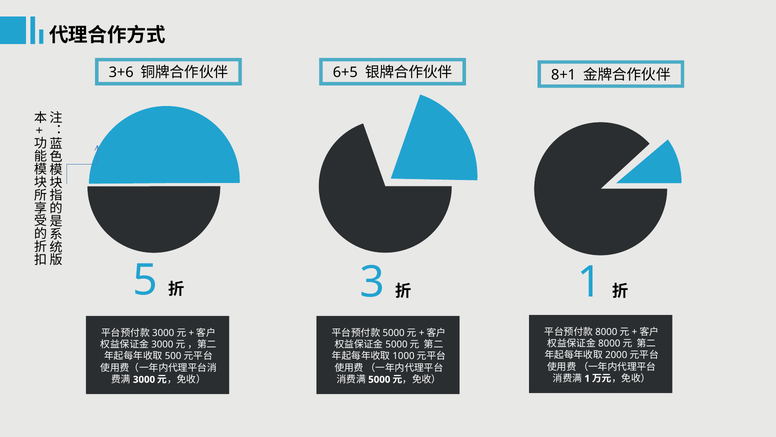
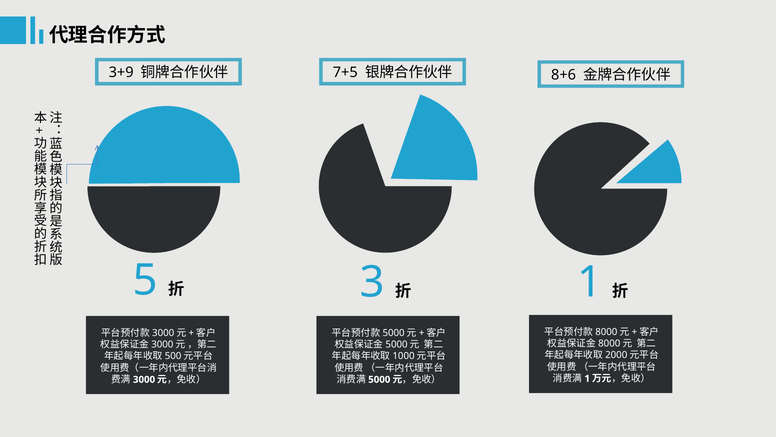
3+6: 3+6 -> 3+9 (121, 73)
6+5: 6+5 -> 7+5 (345, 73)
8+1: 8+1 -> 8+6 (564, 75)
